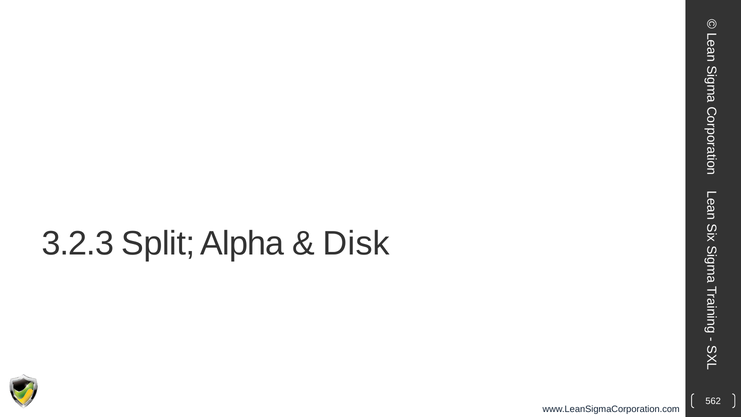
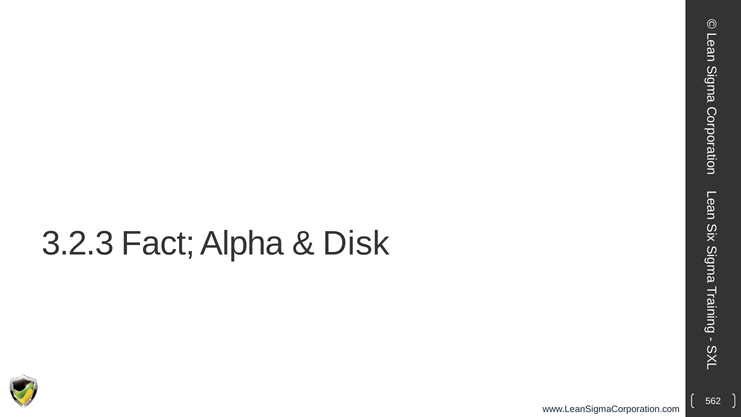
Split: Split -> Fact (158, 243)
